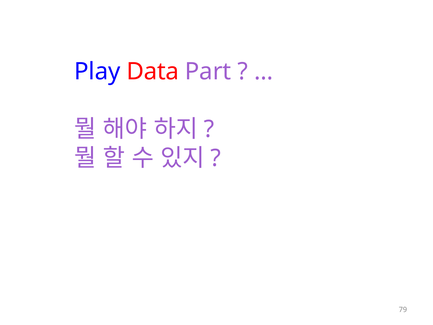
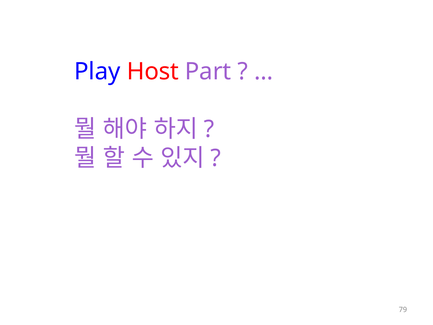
Data: Data -> Host (153, 71)
